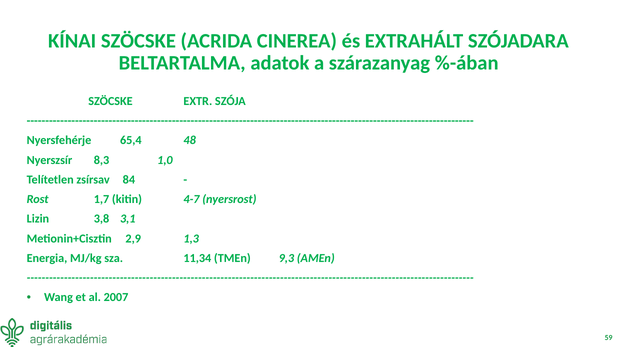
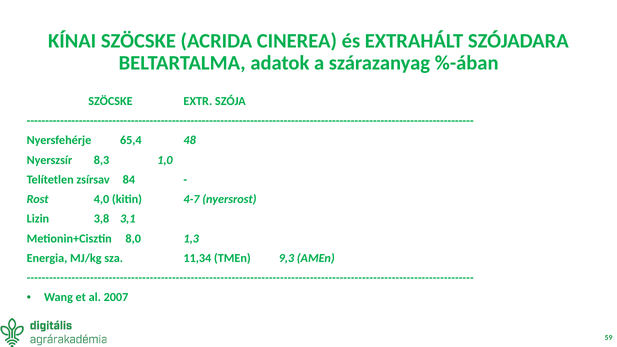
1,7: 1,7 -> 4,0 (102, 199)
2,9: 2,9 -> 8,0 (133, 239)
